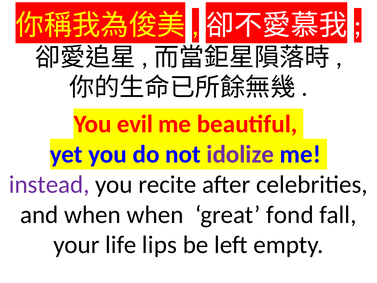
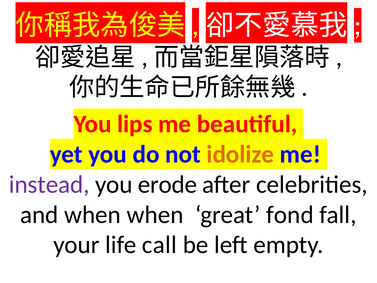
evil: evil -> lips (135, 124)
idolize colour: purple -> orange (240, 154)
recite: recite -> erode (167, 184)
lips: lips -> call (159, 245)
